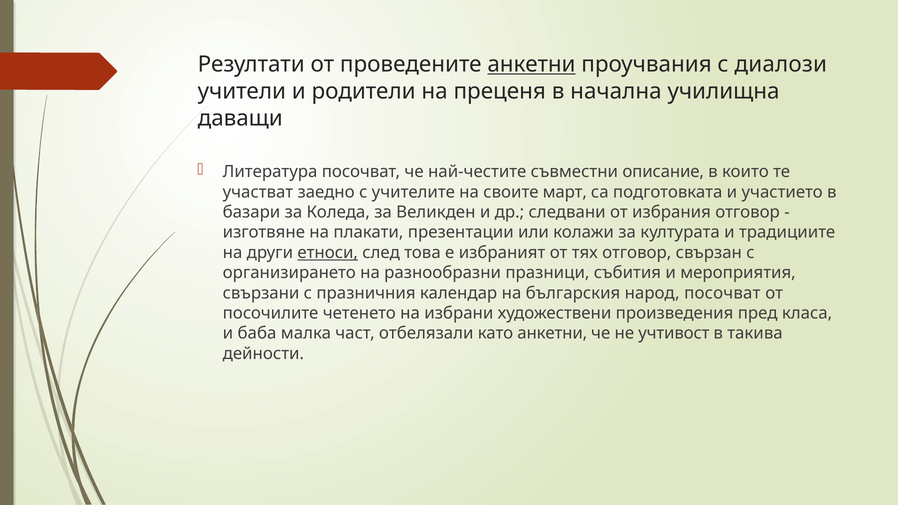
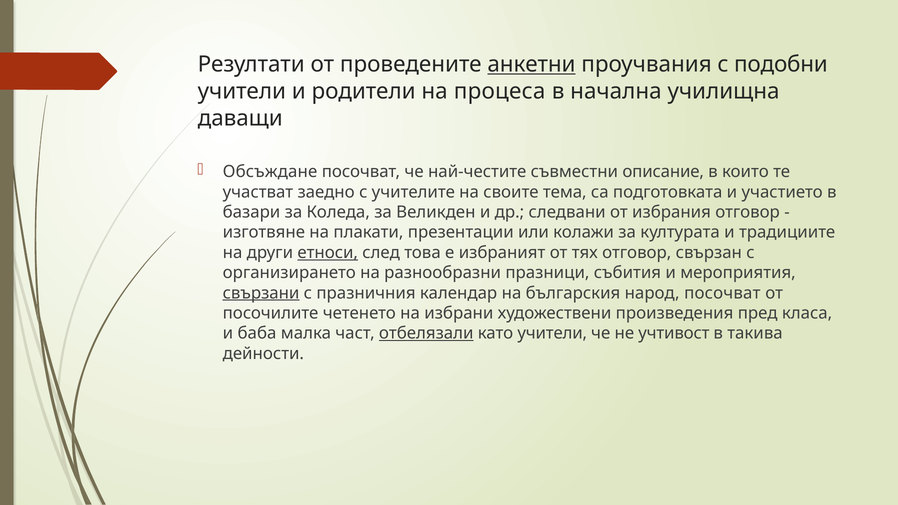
диалози: диалози -> подобни (781, 64)
преценя: преценя -> процеса (500, 91)
Литература: Литература -> Обсъждане (270, 172)
март: март -> тема (565, 192)
свързани underline: none -> present (261, 293)
отбелязали underline: none -> present (426, 333)
като анкетни: анкетни -> учители (552, 333)
